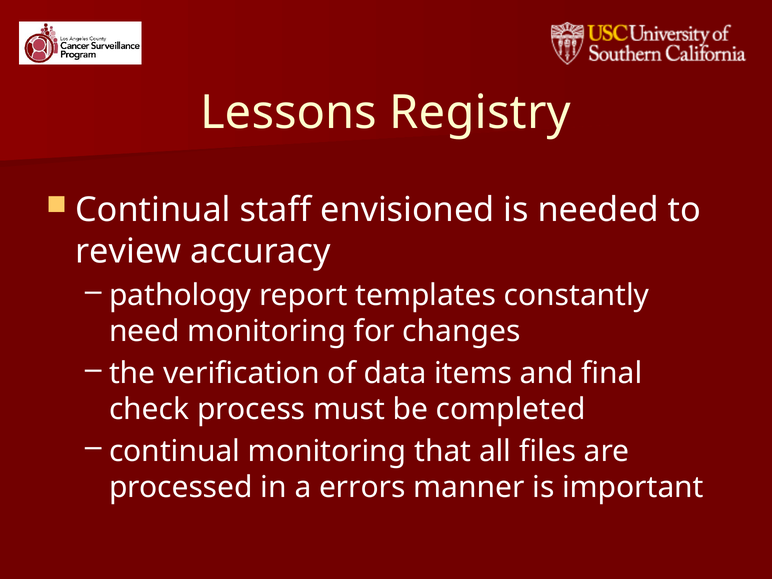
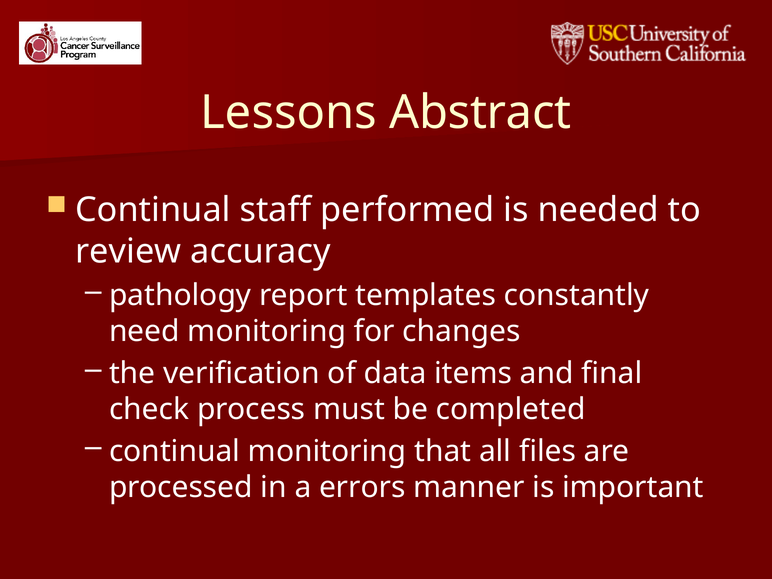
Registry: Registry -> Abstract (480, 113)
envisioned: envisioned -> performed (407, 210)
